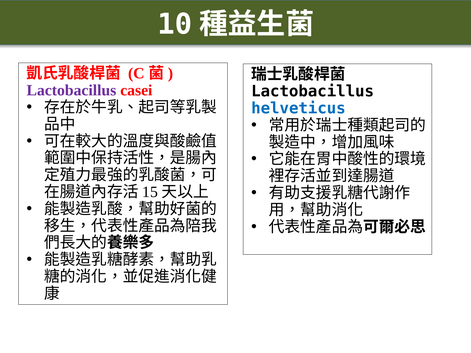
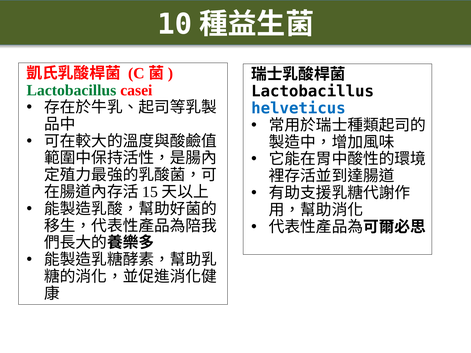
Lactobacillus colour: purple -> green (71, 90)
